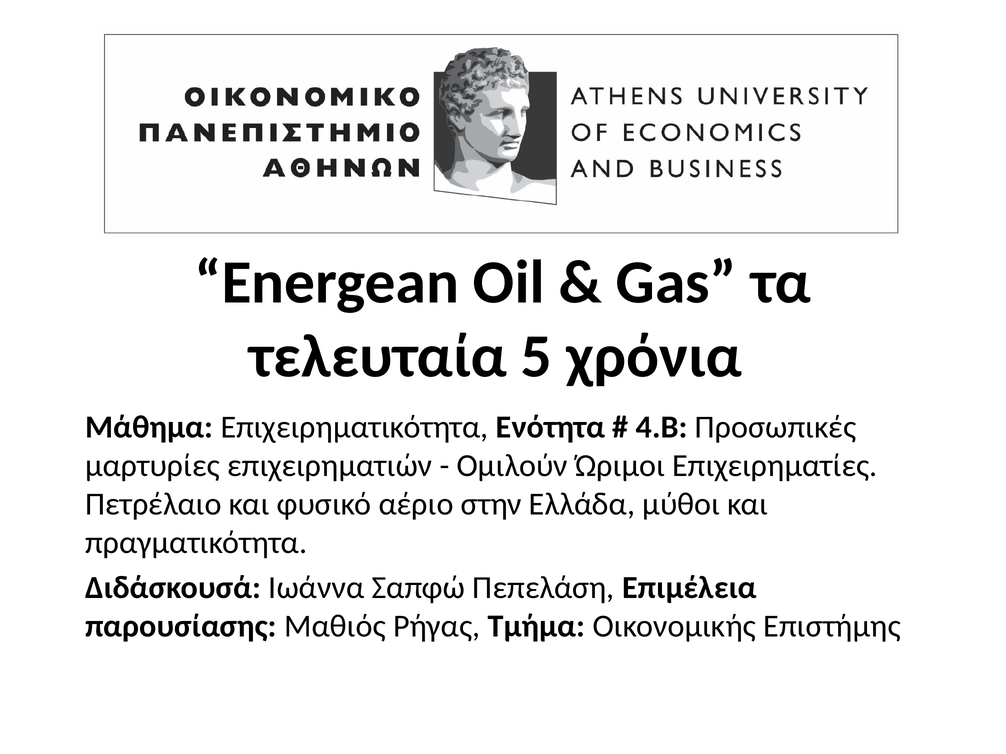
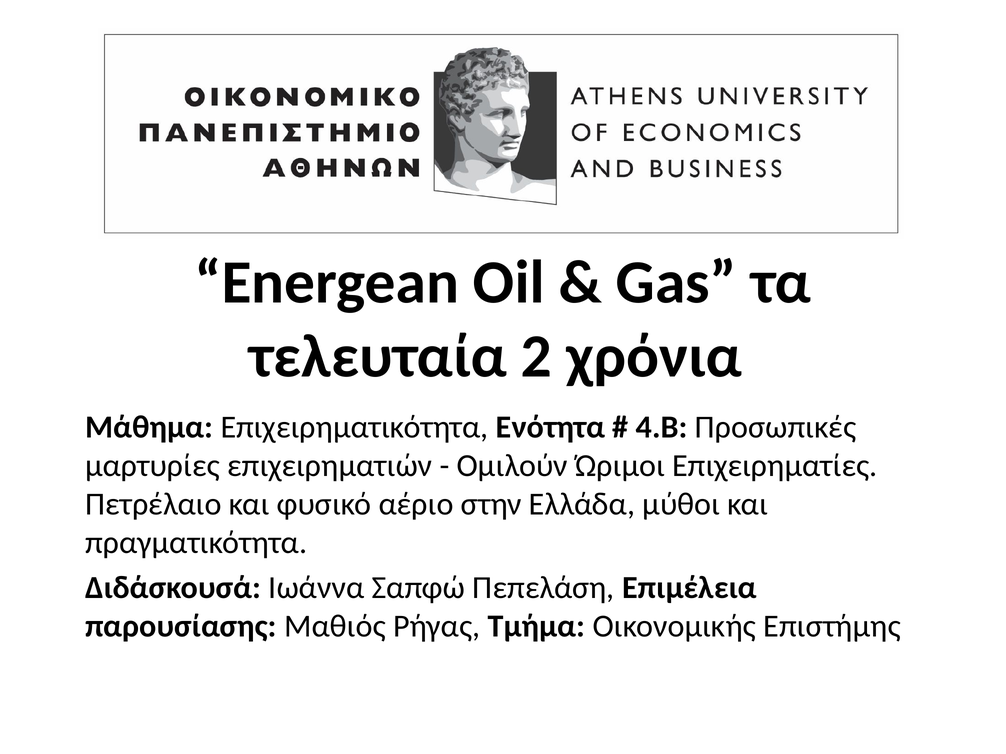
5: 5 -> 2 (537, 356)
